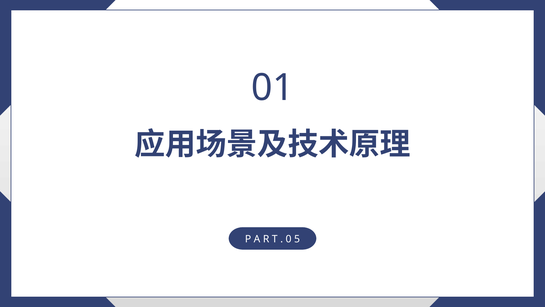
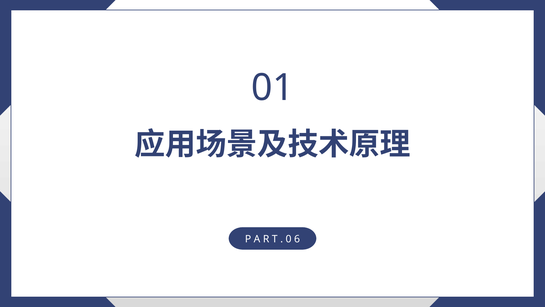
5: 5 -> 6 (297, 239)
